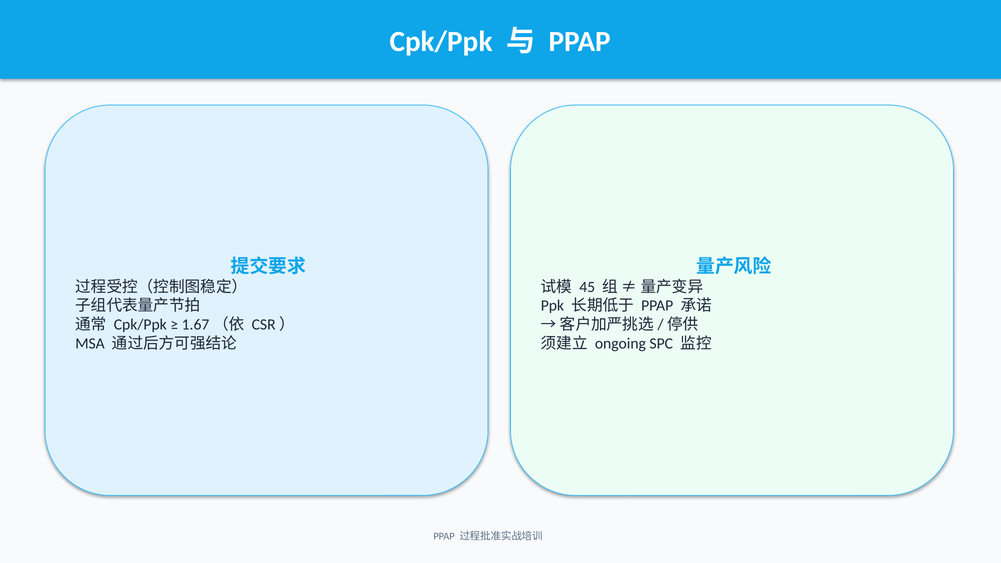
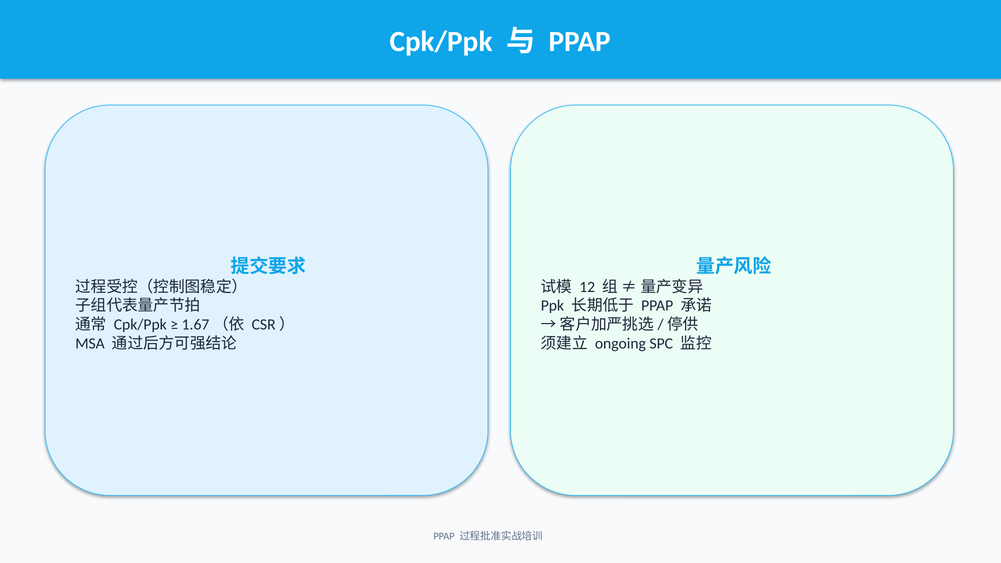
45: 45 -> 12 (587, 287)
